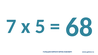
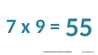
5: 5 -> 9 (40, 26)
68: 68 -> 55 (79, 27)
